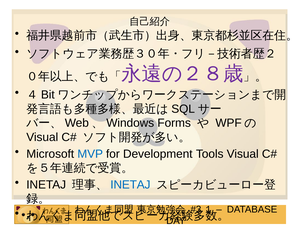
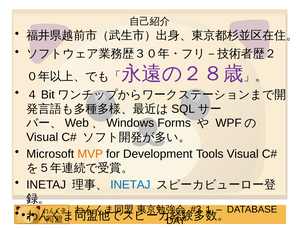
MVP colour: blue -> orange (90, 154)
